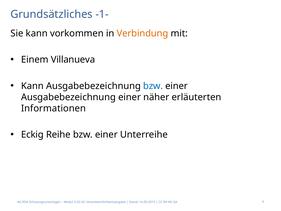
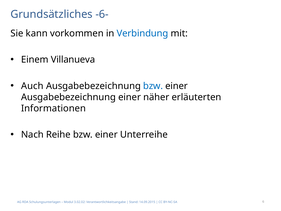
-1-: -1- -> -6- (102, 14)
Verbindung colour: orange -> blue (142, 33)
Kann: Kann -> Auch (32, 86)
Eckig: Eckig -> Nach (32, 135)
